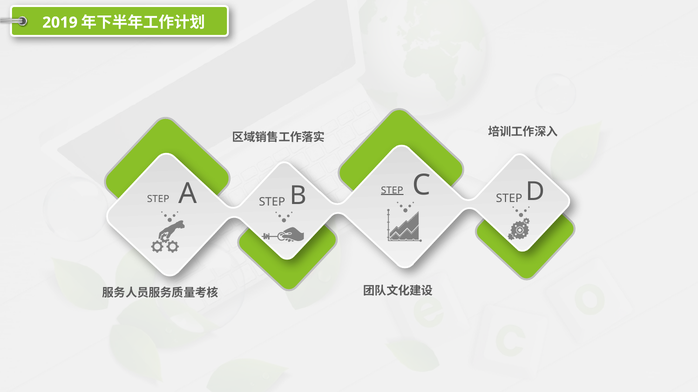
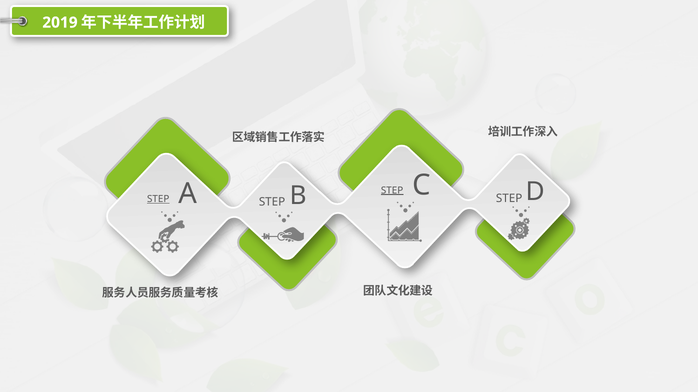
STEP underline: none -> present (158, 199)
